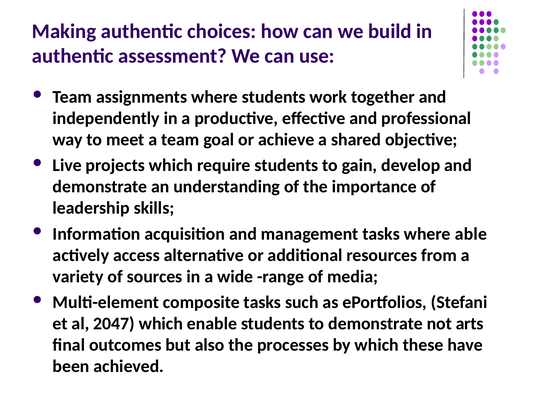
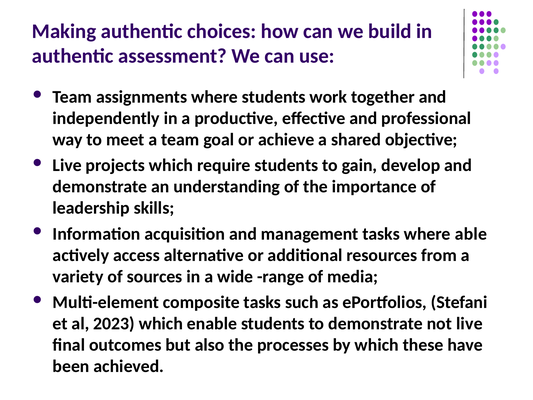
2047: 2047 -> 2023 (114, 323)
not arts: arts -> live (469, 323)
